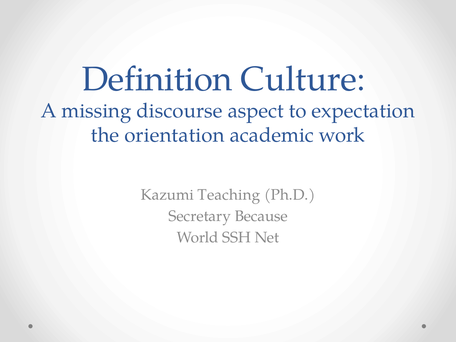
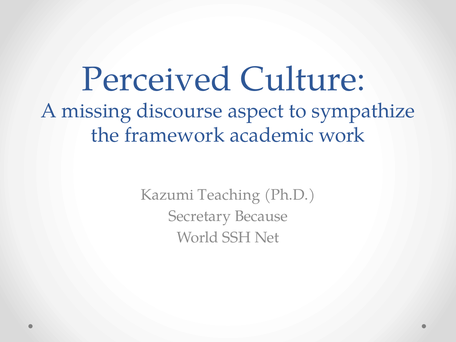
Definition: Definition -> Perceived (157, 79)
expectation: expectation -> sympathize (363, 111)
orientation: orientation -> framework (175, 135)
